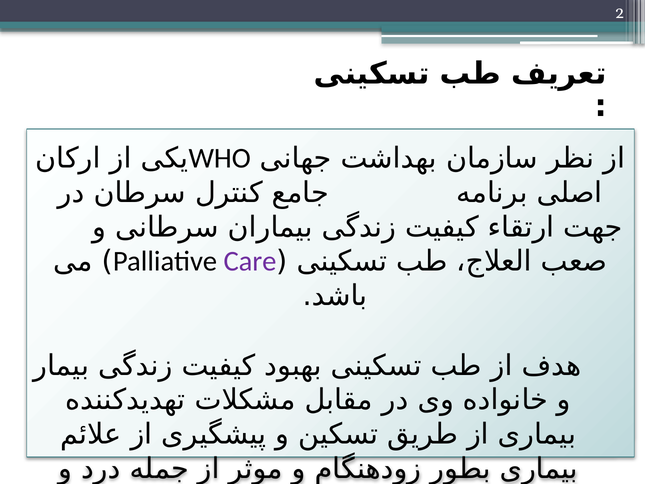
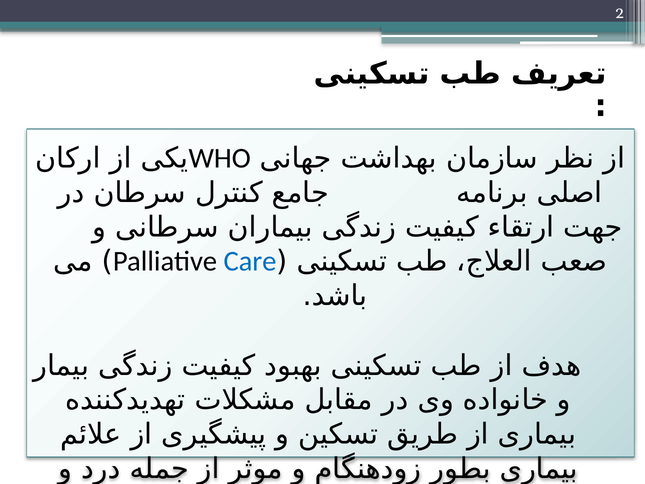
Care colour: purple -> blue (250, 261)
